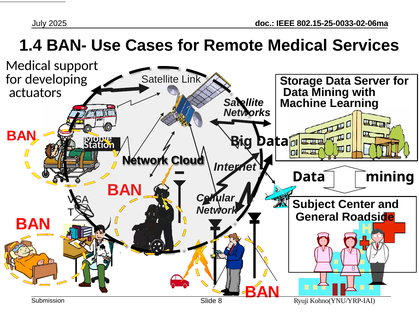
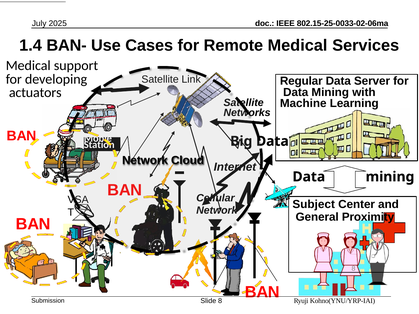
Storage: Storage -> Regular (301, 81)
Roadside: Roadside -> Proximity (368, 217)
